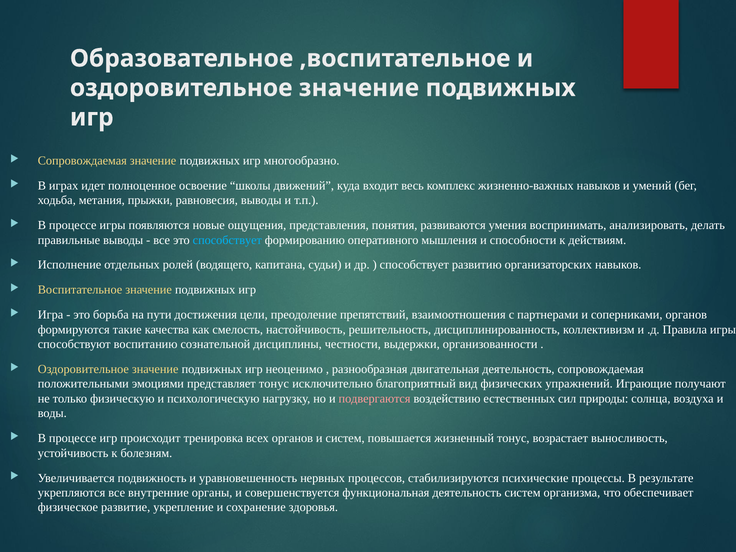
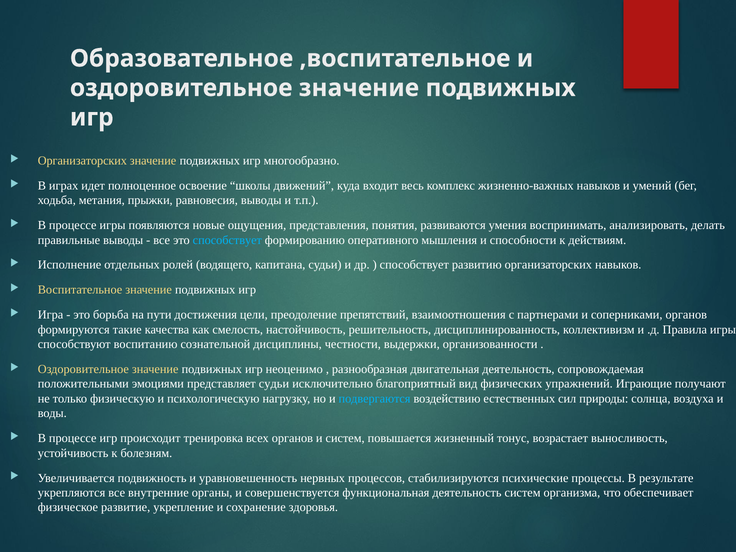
Сопровождаемая: Сопровождаемая -> Организаторских (82, 161)
представляет тонус: тонус -> судьи (274, 384)
подвергаются colour: pink -> light blue (375, 399)
